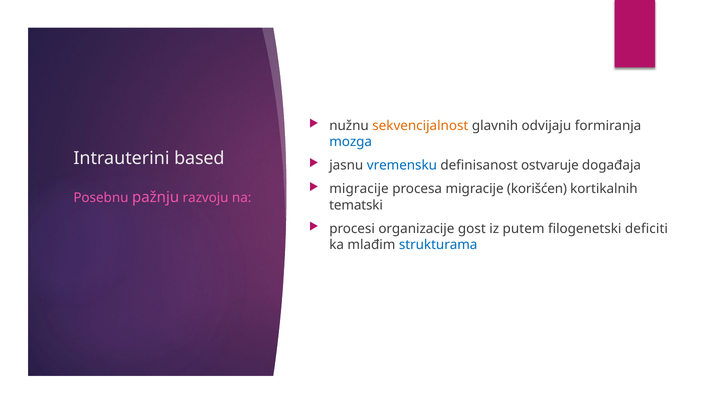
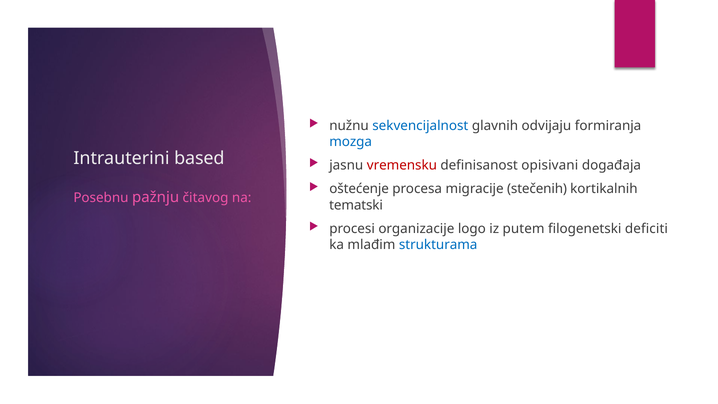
sekvencijalnost colour: orange -> blue (420, 126)
vremensku colour: blue -> red (402, 165)
ostvaruje: ostvaruje -> opisivani (550, 165)
migracije: migracije -> oštećenje (359, 189)
korišćen: korišćen -> stečenih (537, 189)
razvoju: razvoju -> čitavog (206, 198)
gost: gost -> logo (472, 229)
